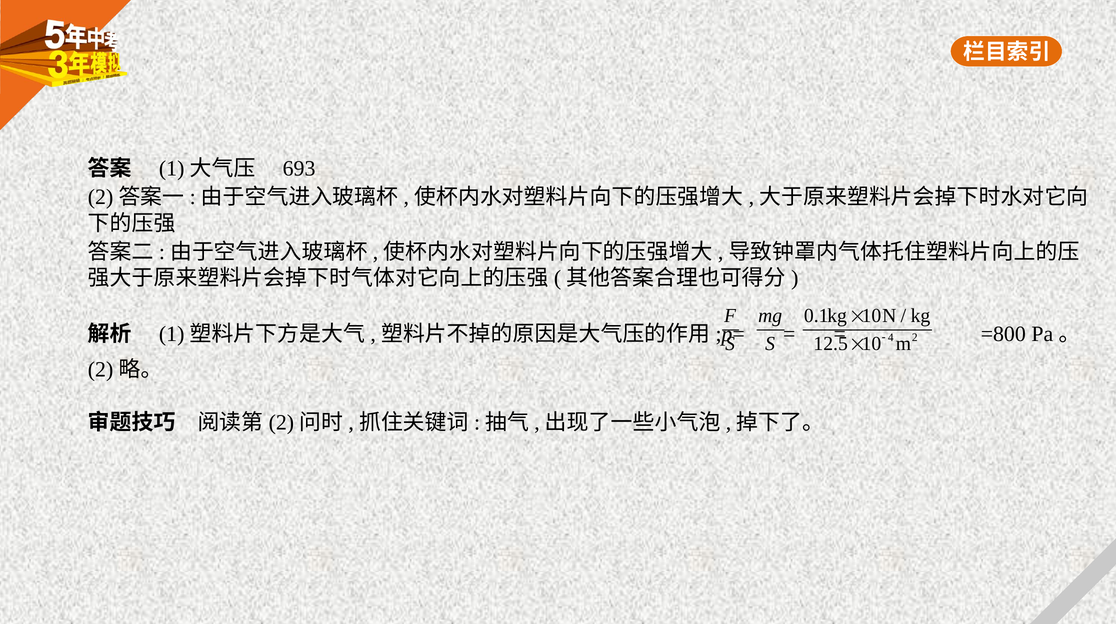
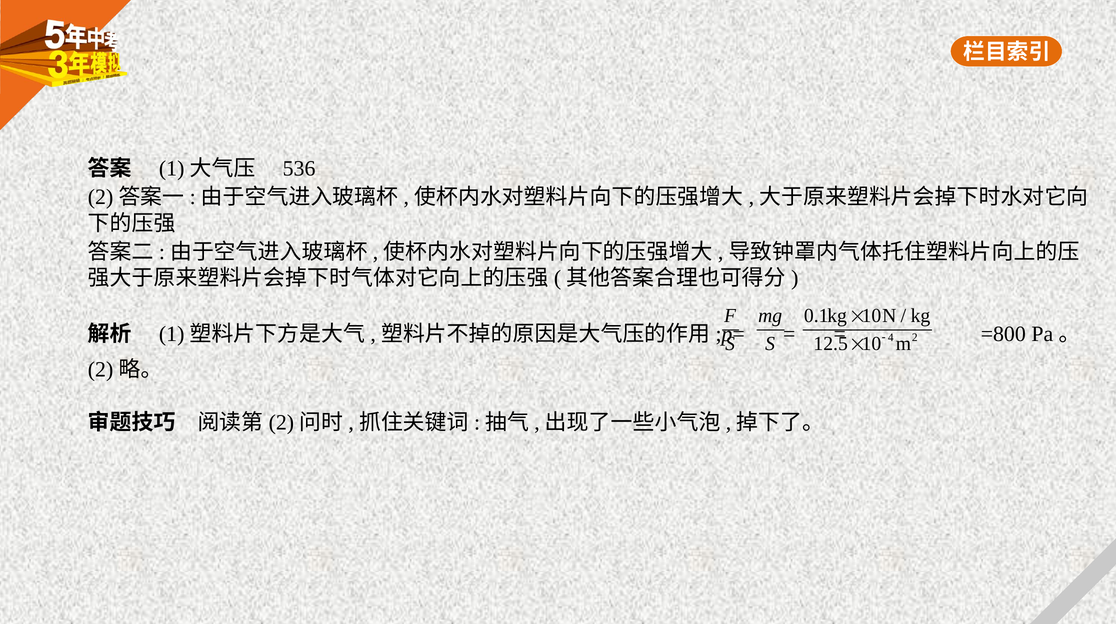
693: 693 -> 536 (299, 168)
